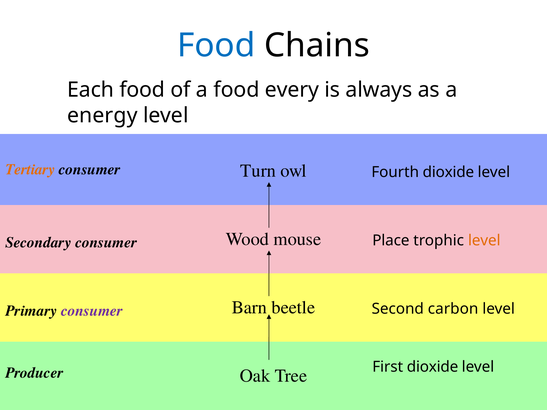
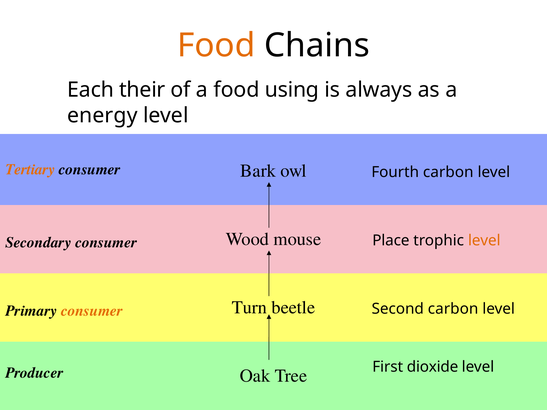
Food colour: blue -> orange (216, 46)
Each food: food -> their (142, 90)
every: every -> using (292, 90)
Turn: Turn -> Bark (258, 171)
Fourth dioxide: dioxide -> carbon (448, 172)
Barn: Barn -> Turn (249, 308)
consumer colour: purple -> orange (92, 311)
